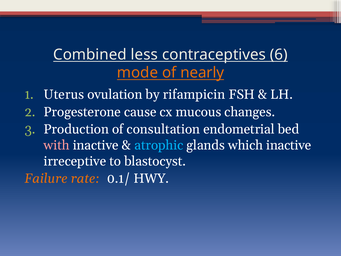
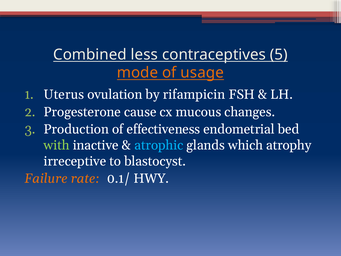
6: 6 -> 5 (279, 54)
nearly: nearly -> usage (202, 73)
consultation: consultation -> effectiveness (163, 129)
with colour: pink -> light green (57, 145)
which inactive: inactive -> atrophy (289, 145)
